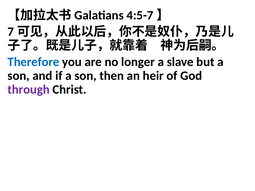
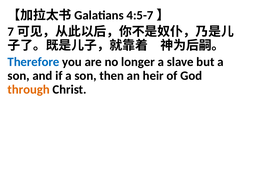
through colour: purple -> orange (29, 90)
